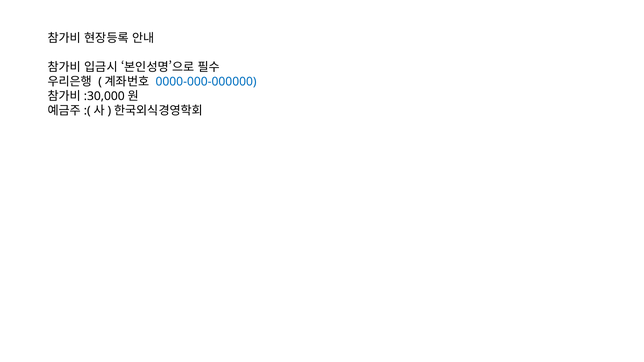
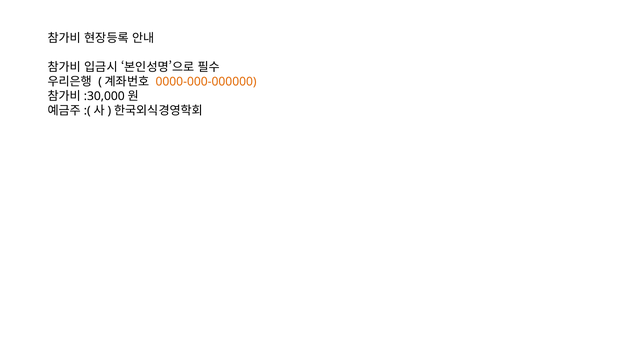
0000-000-000000 colour: blue -> orange (206, 82)
